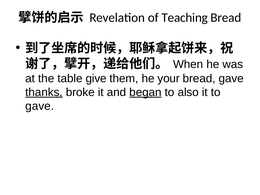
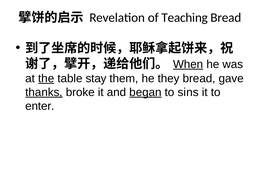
When underline: none -> present (188, 64)
the underline: none -> present (46, 78)
give: give -> stay (96, 78)
your: your -> they (169, 78)
also: also -> sins (188, 92)
gave: gave -> enter (40, 106)
